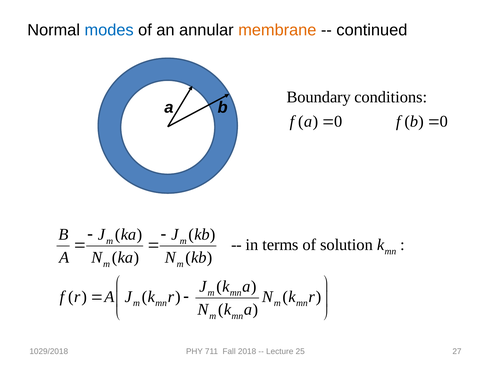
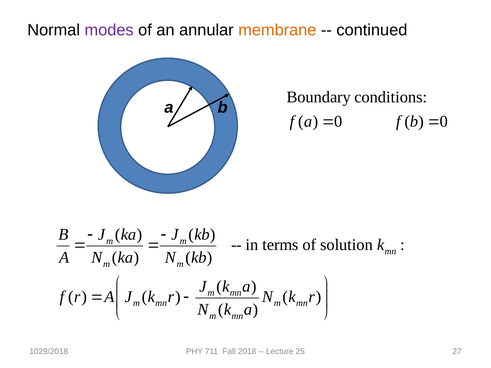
modes colour: blue -> purple (109, 30)
